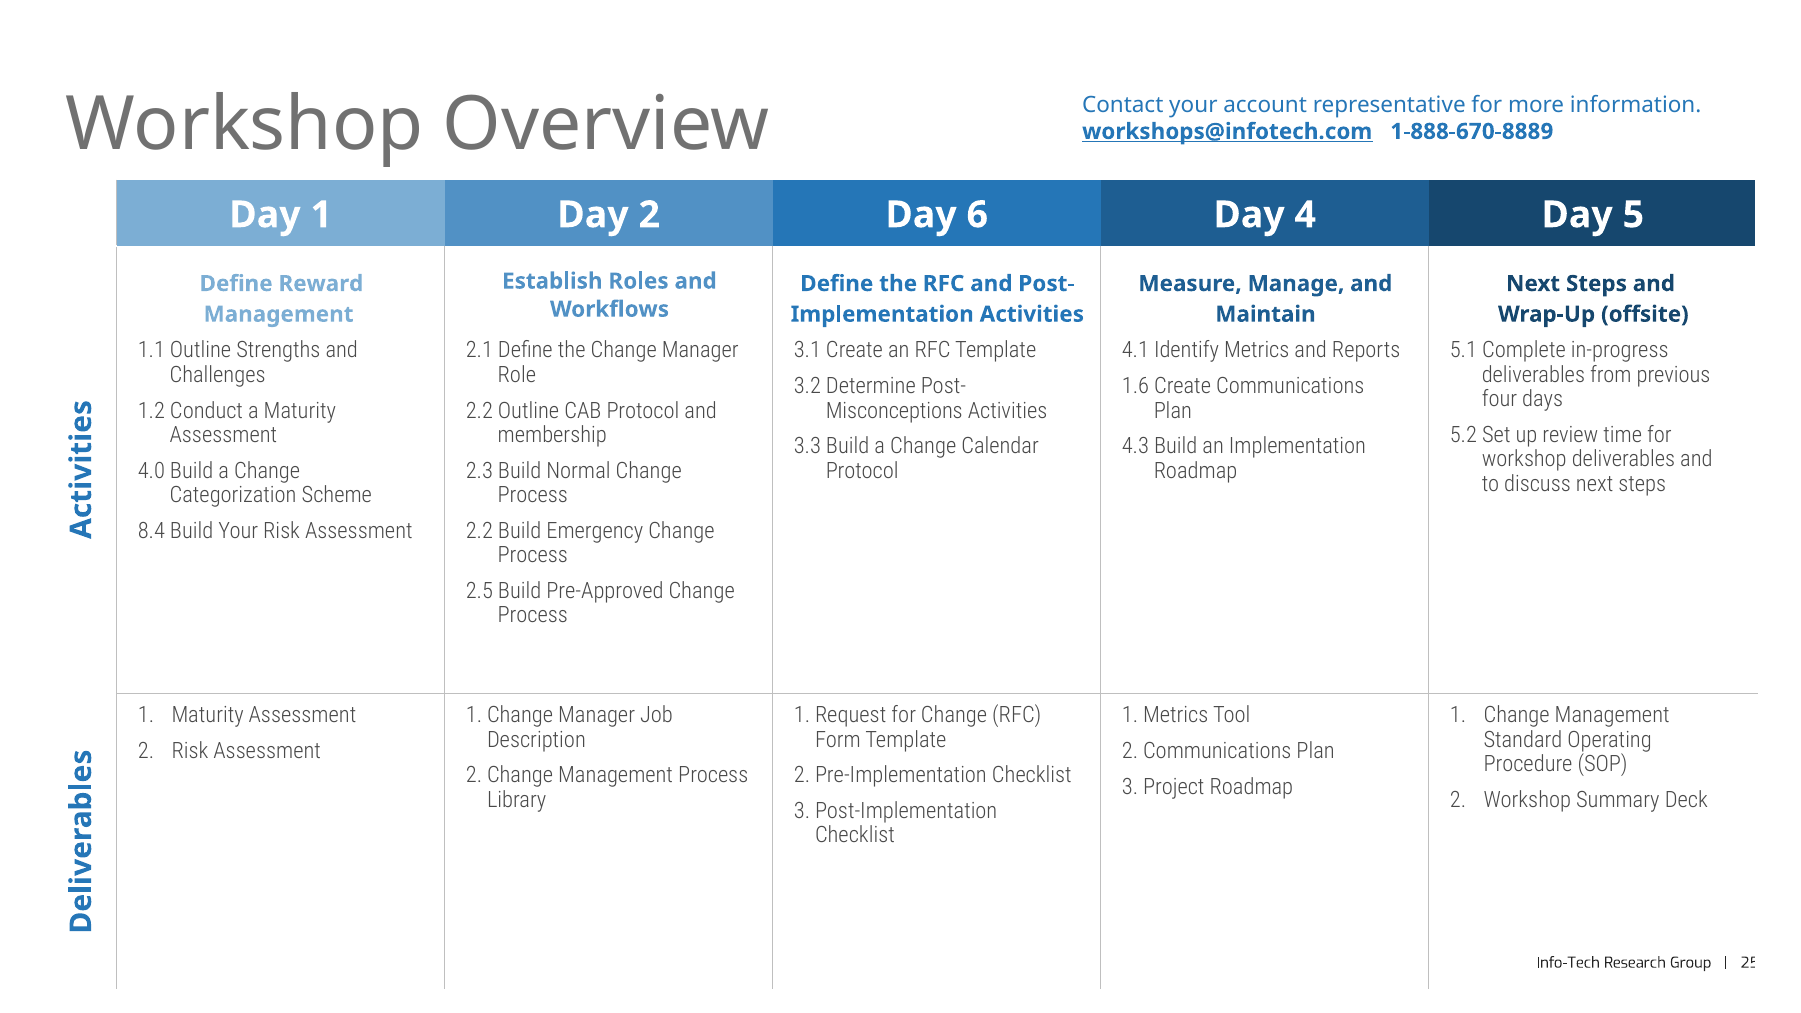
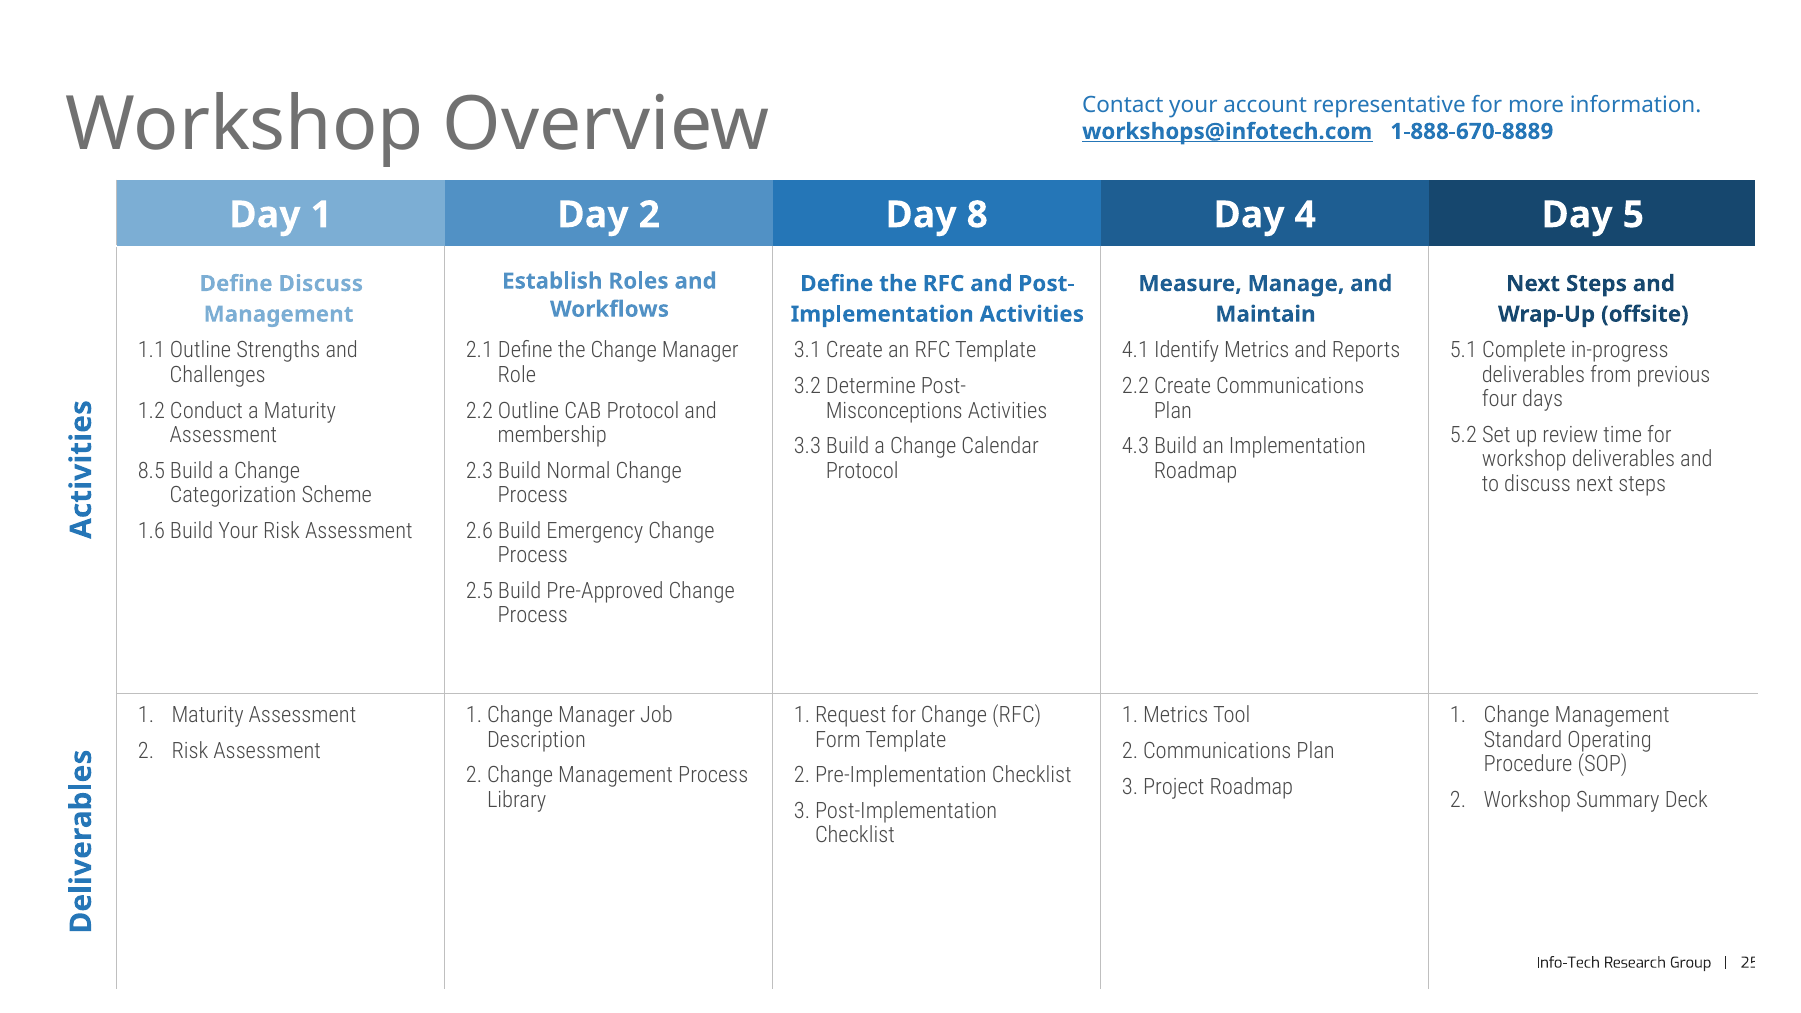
6: 6 -> 8 (977, 215)
Define Reward: Reward -> Discuss (321, 284)
1.6: 1.6 -> 2.2 (1135, 386)
4.0: 4.0 -> 8.5 (151, 471)
8.4: 8.4 -> 1.6 (151, 531)
2.2: 2.2 -> 2.6 (479, 531)
